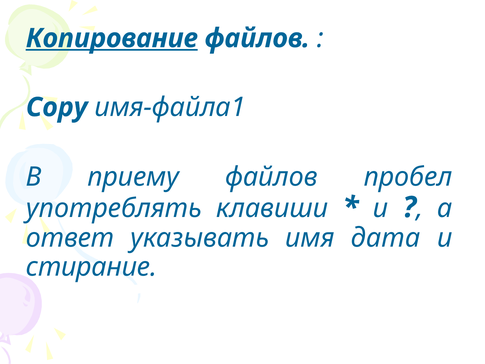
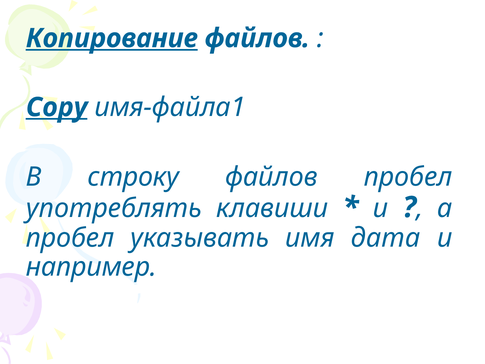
Copy underline: none -> present (57, 107)
приему: приему -> строку (133, 177)
ответ: ответ -> пробел (70, 238)
стирание: стирание -> например (91, 267)
